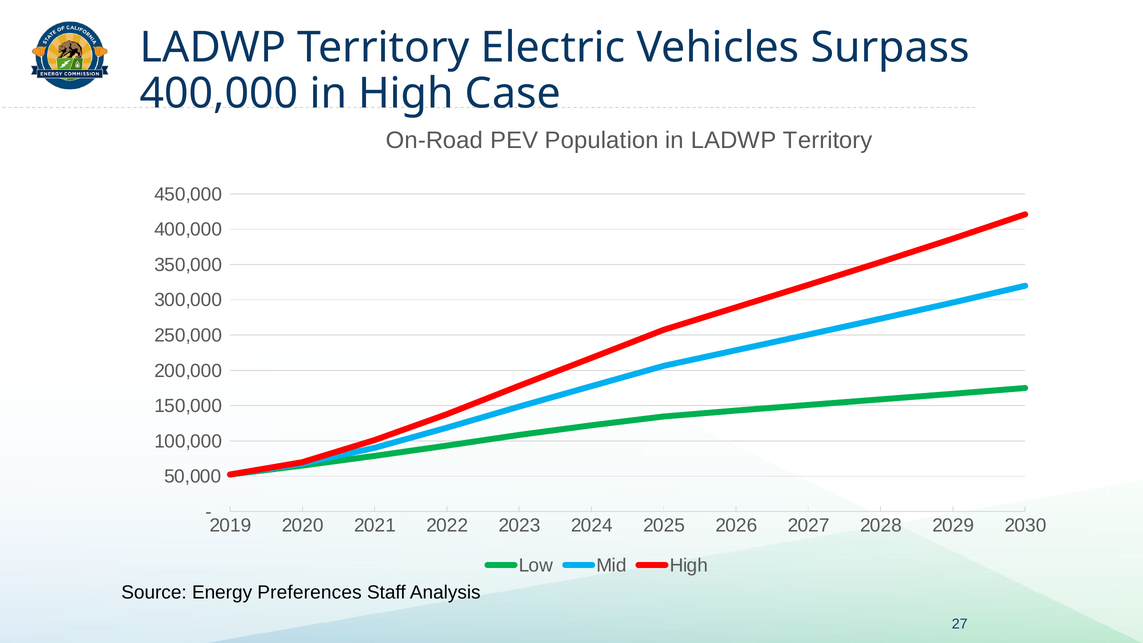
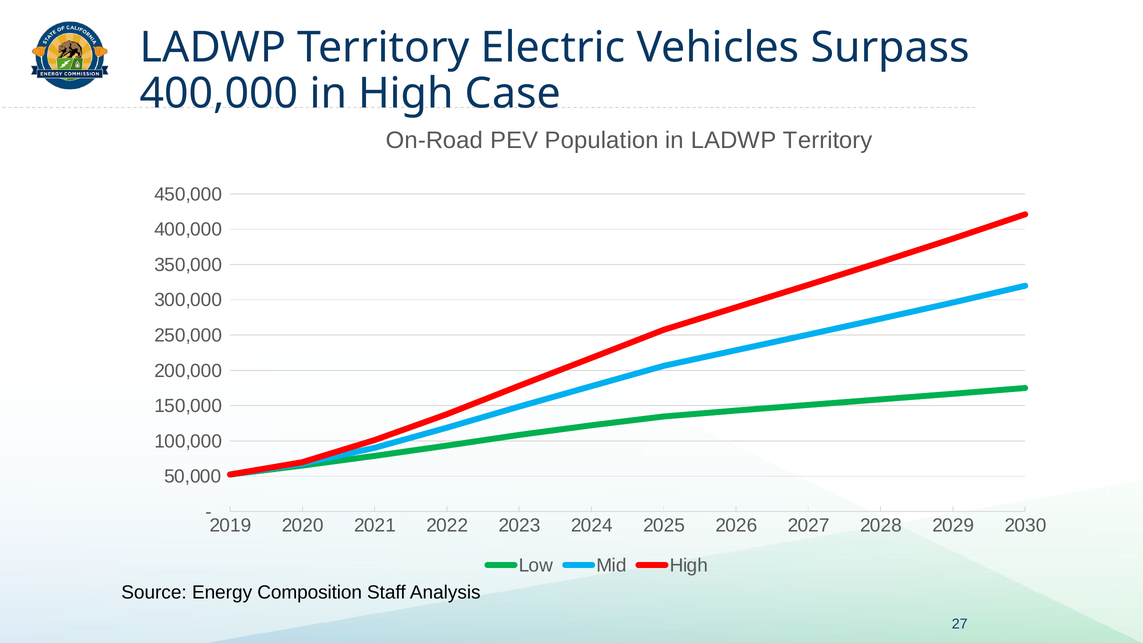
Preferences: Preferences -> Composition (310, 592)
